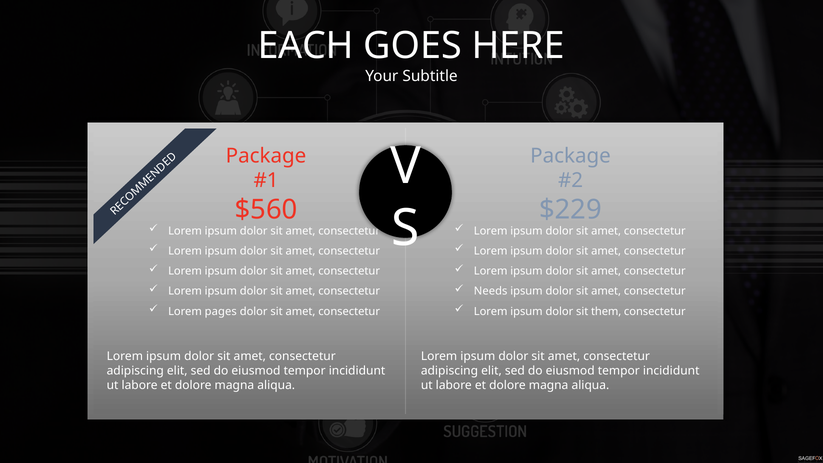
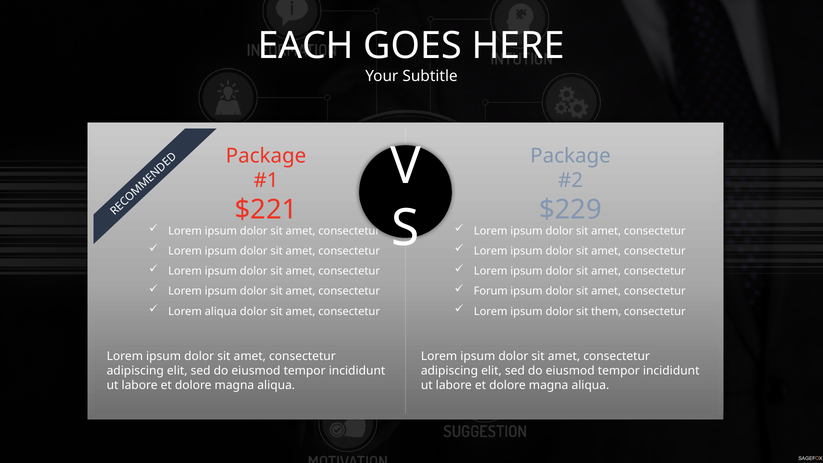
$560: $560 -> $221 (266, 210)
Needs: Needs -> Forum (491, 291)
Lorem pages: pages -> aliqua (221, 311)
